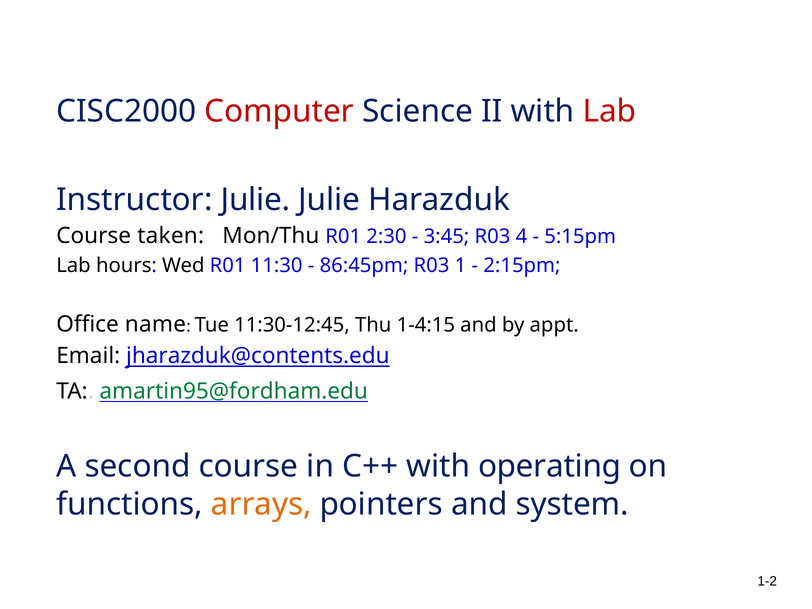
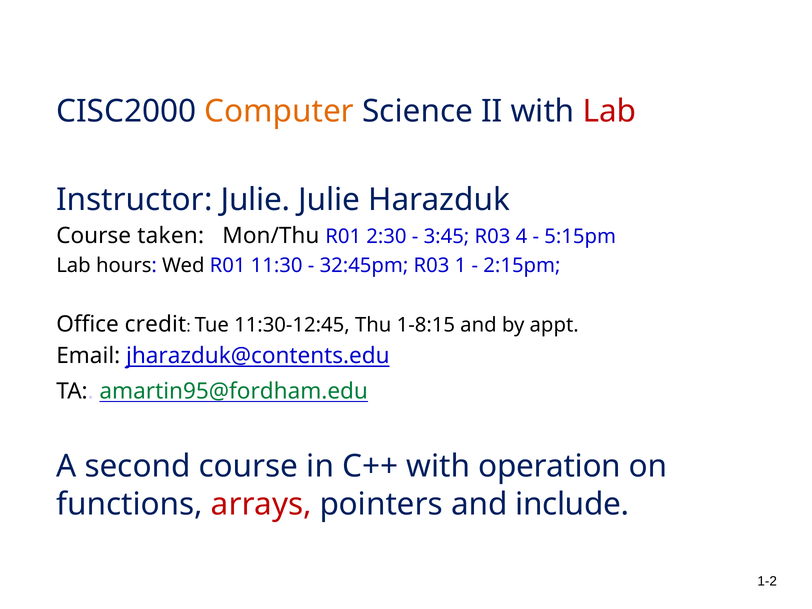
Computer colour: red -> orange (279, 111)
86:45pm: 86:45pm -> 32:45pm (364, 266)
name: name -> credit (155, 324)
1-4:15: 1-4:15 -> 1-8:15 (426, 325)
operating: operating -> operation (550, 466)
arrays colour: orange -> red (261, 504)
system: system -> include (572, 504)
